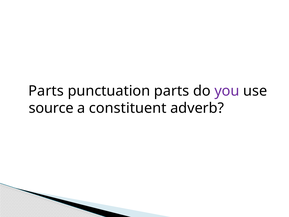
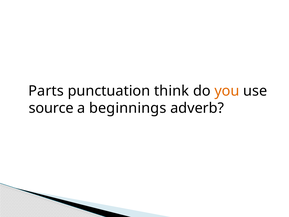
punctuation parts: parts -> think (172, 91)
you colour: purple -> orange (227, 91)
constituent: constituent -> beginnings (128, 108)
